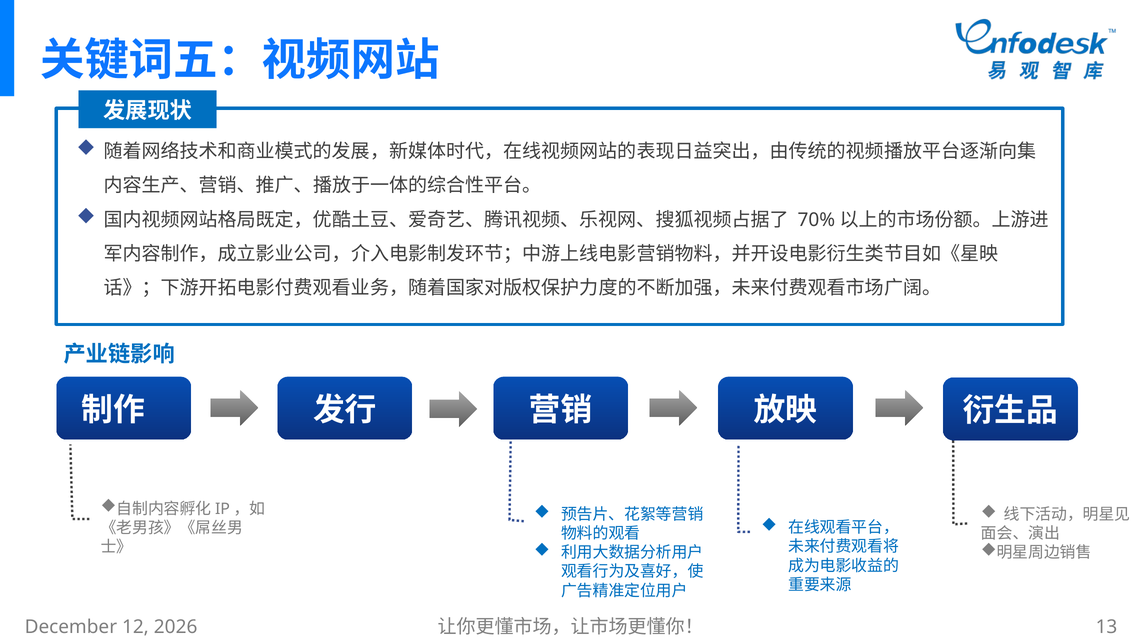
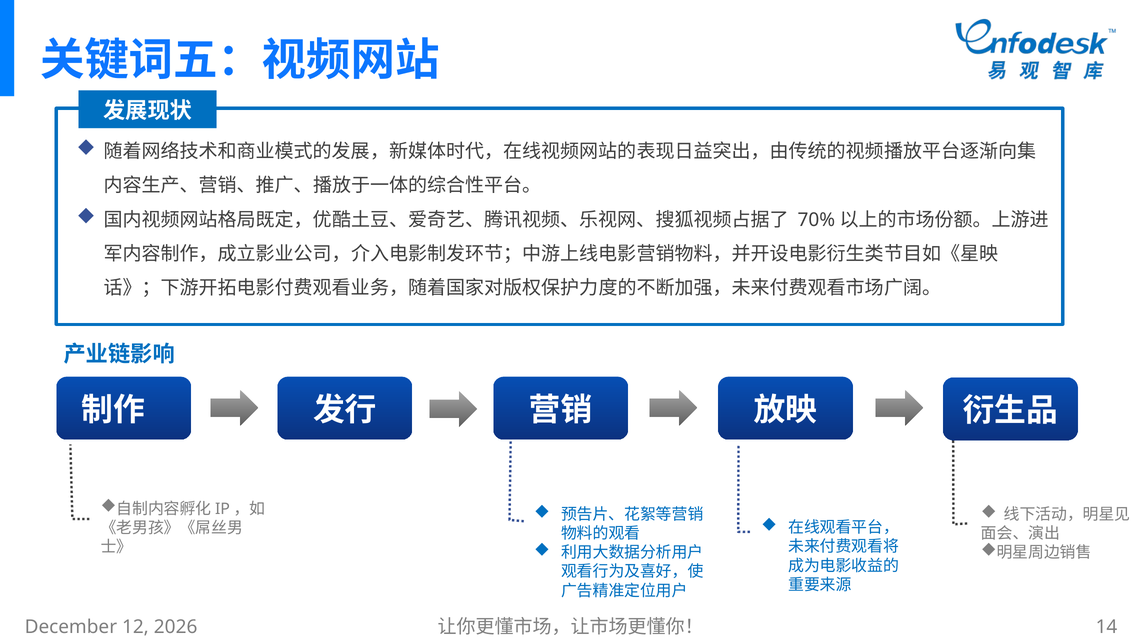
13: 13 -> 14 (1107, 627)
